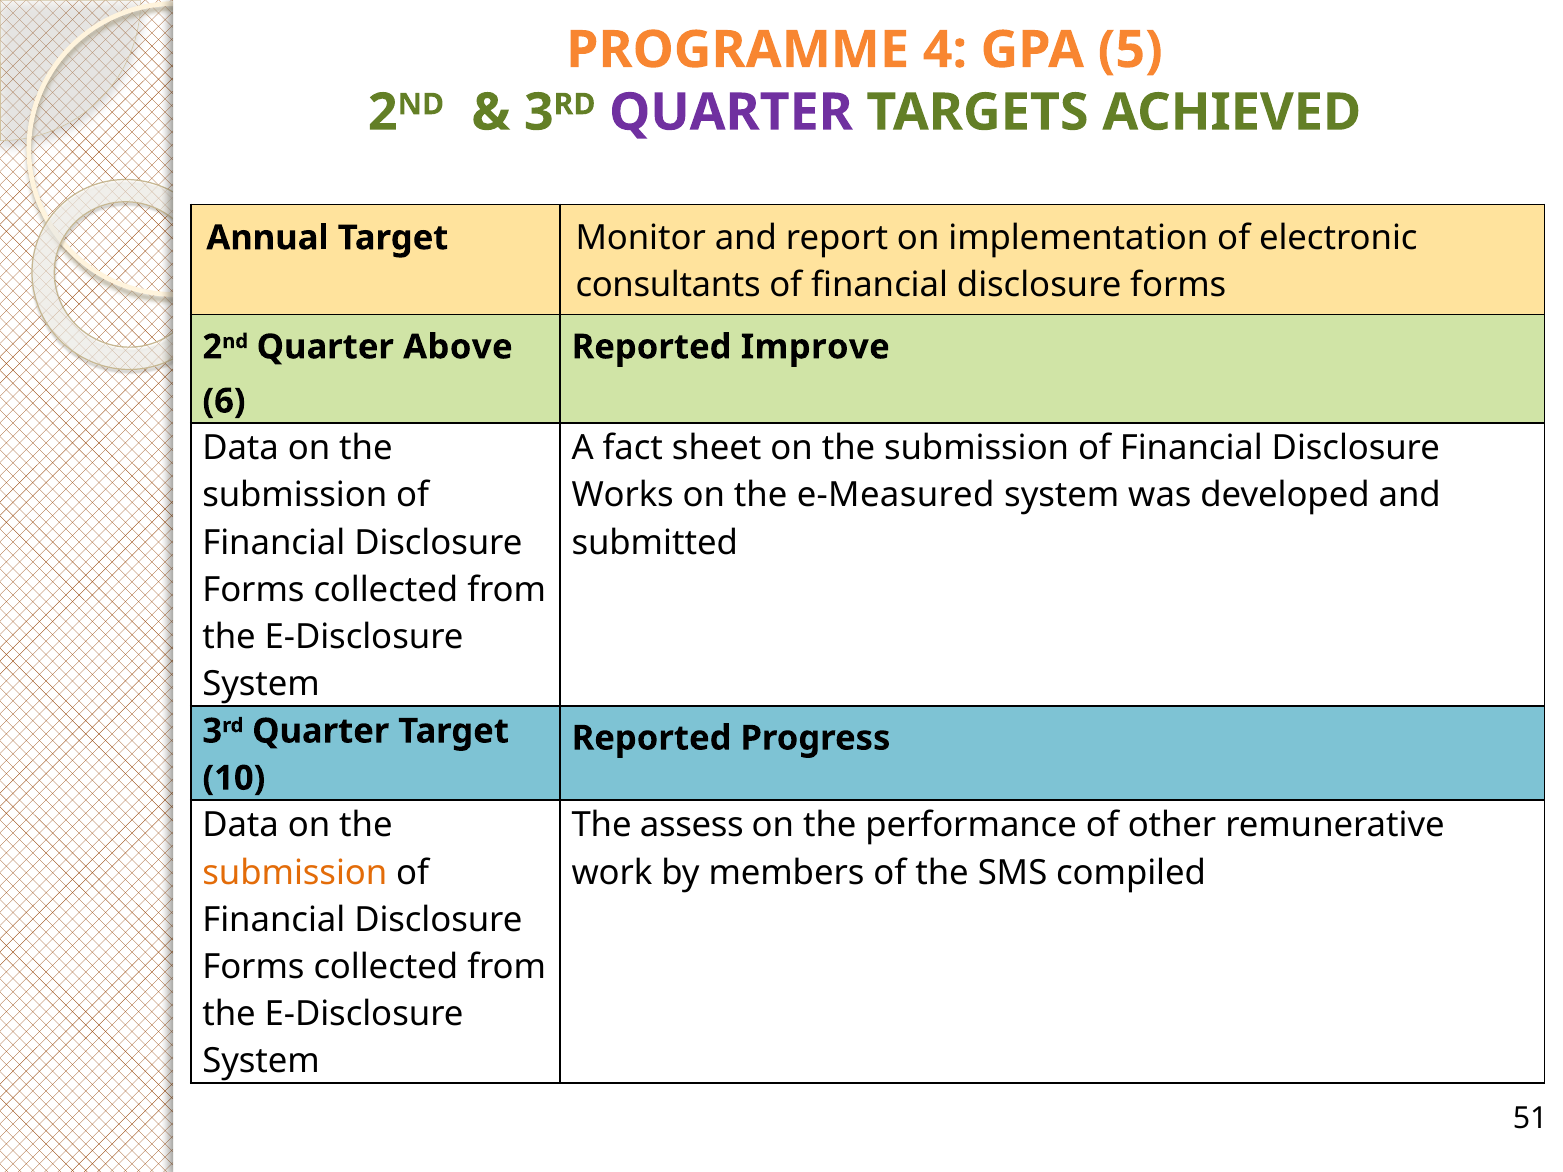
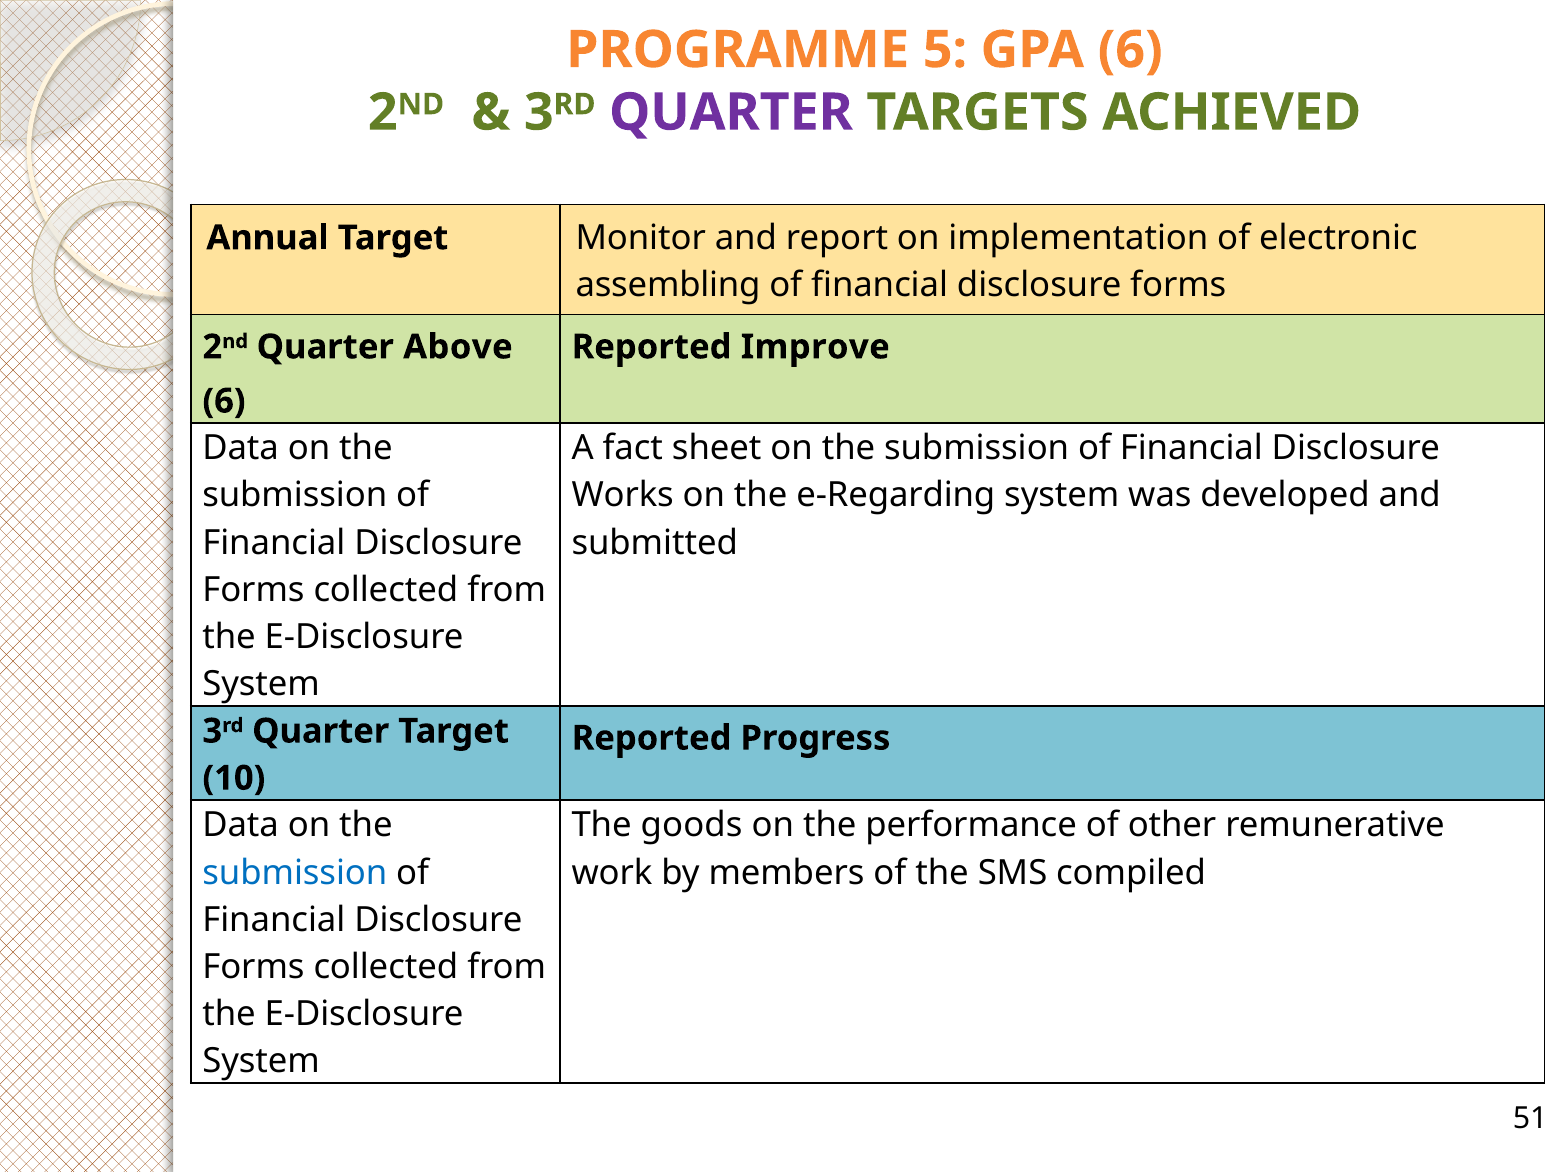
4: 4 -> 5 (945, 50)
GPA 5: 5 -> 6 (1130, 50)
consultants: consultants -> assembling (668, 285)
e-Measured: e-Measured -> e-Regarding (896, 496)
assess: assess -> goods (692, 826)
submission colour: orange -> blue (295, 873)
